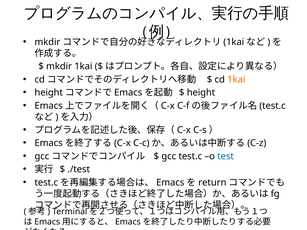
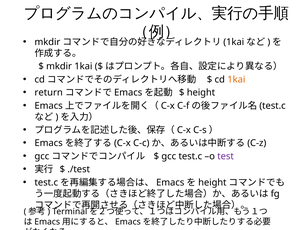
height: height -> return (49, 93)
test colour: blue -> purple (226, 156)
return: return -> height (212, 183)
